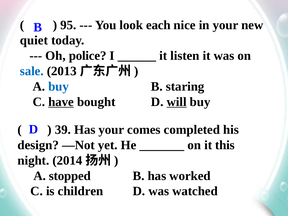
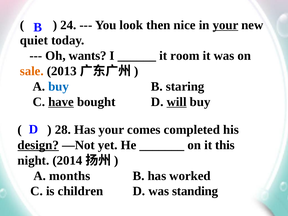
95: 95 -> 24 (68, 25)
each: each -> then (158, 25)
your underline: none -> present (225, 25)
police: police -> wants (88, 56)
listen: listen -> room (185, 56)
sale colour: blue -> orange (32, 71)
39: 39 -> 28 (63, 130)
design underline: none -> present (38, 145)
stopped: stopped -> months (70, 176)
watched: watched -> standing (195, 191)
